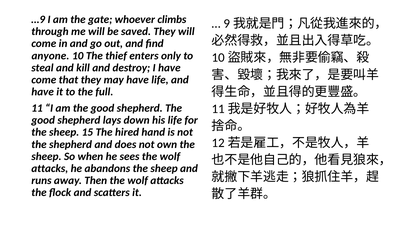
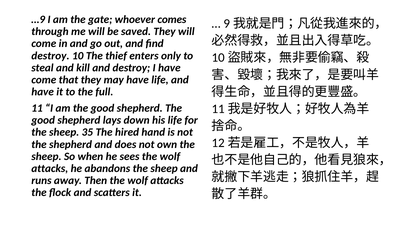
climbs: climbs -> comes (172, 19)
anyone: anyone -> destroy (50, 56)
15: 15 -> 35 (87, 132)
